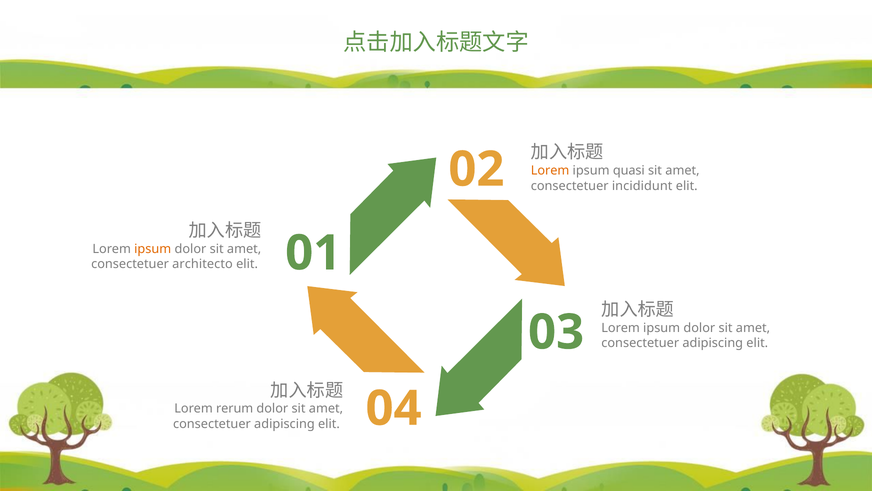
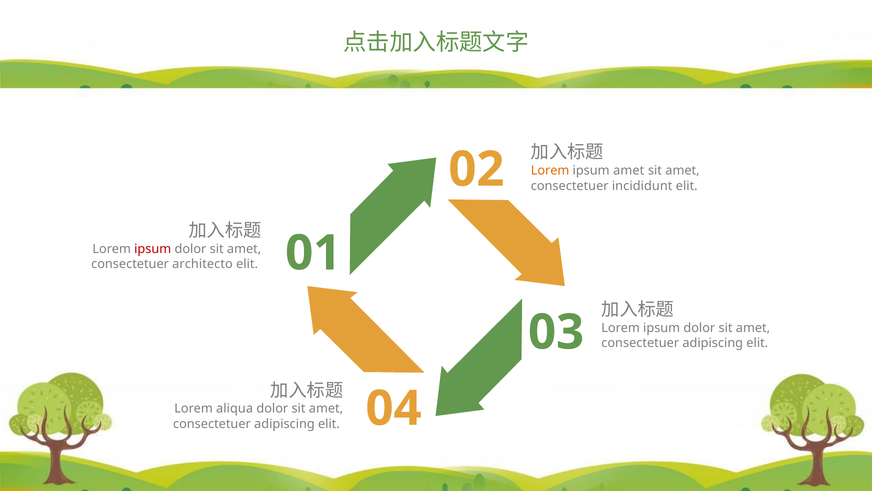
ipsum quasi: quasi -> amet (629, 170)
ipsum colour: orange -> red (153, 249)
rerum: rerum -> aliqua (235, 408)
